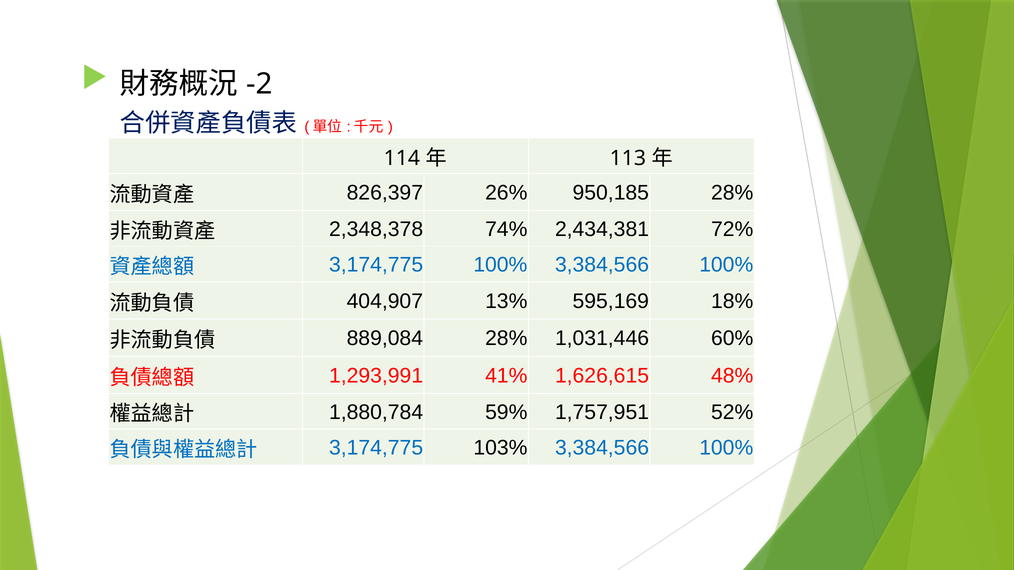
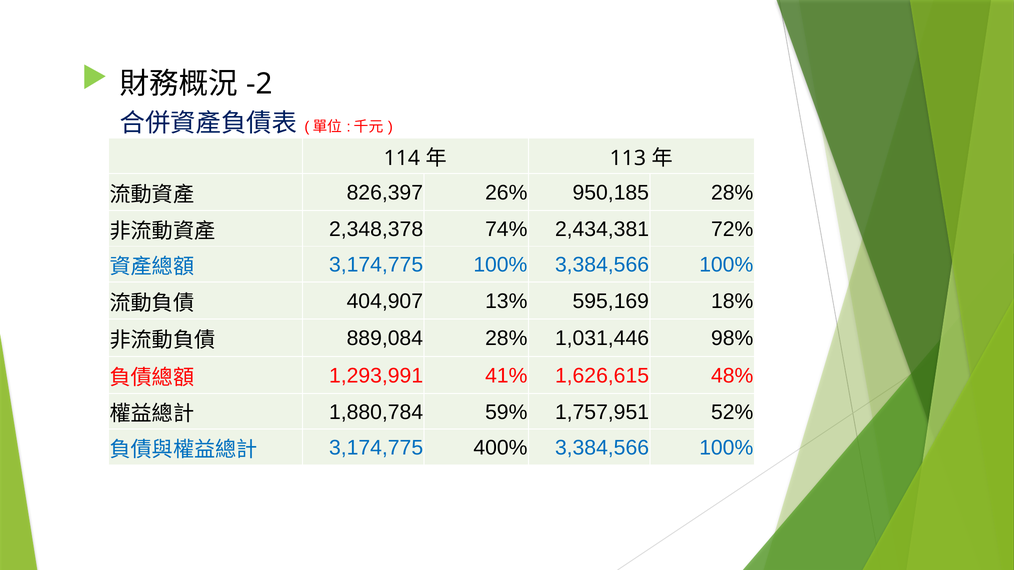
60%: 60% -> 98% (732, 339)
103%: 103% -> 400% (500, 448)
